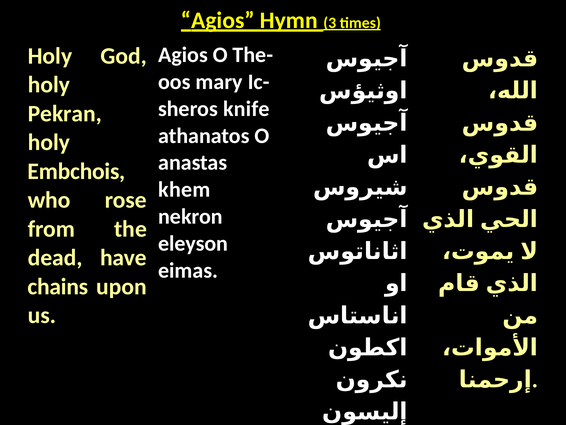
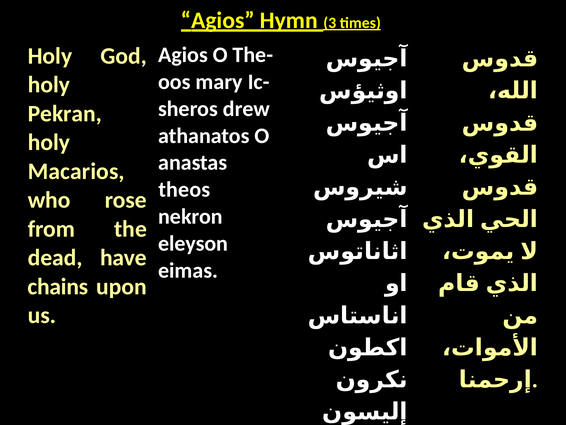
knife: knife -> drew (246, 109)
Embchois: Embchois -> Macarios (76, 171)
khem: khem -> theos (184, 189)
